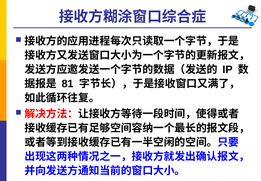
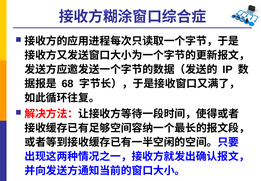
81: 81 -> 68 (68, 84)
